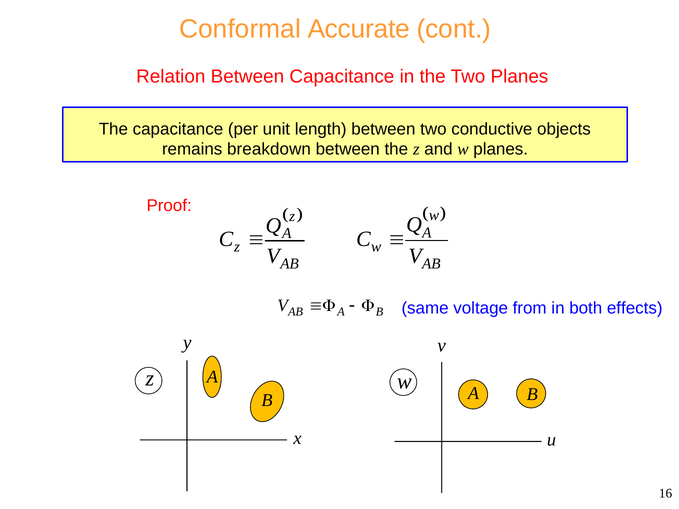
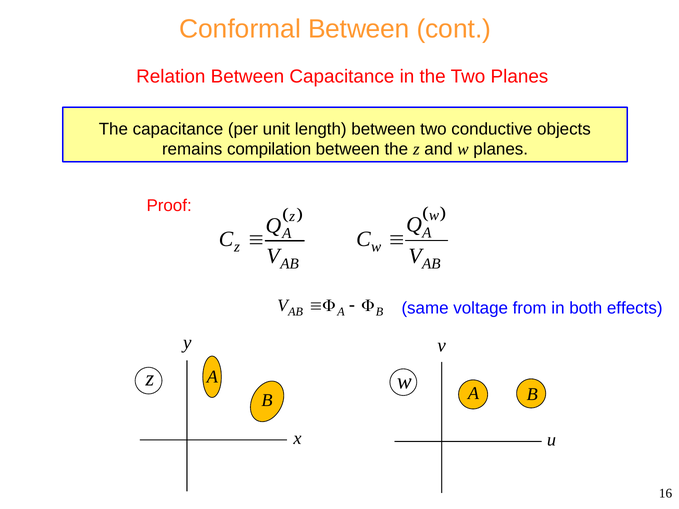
Conformal Accurate: Accurate -> Between (359, 29)
breakdown: breakdown -> compilation (269, 149)
